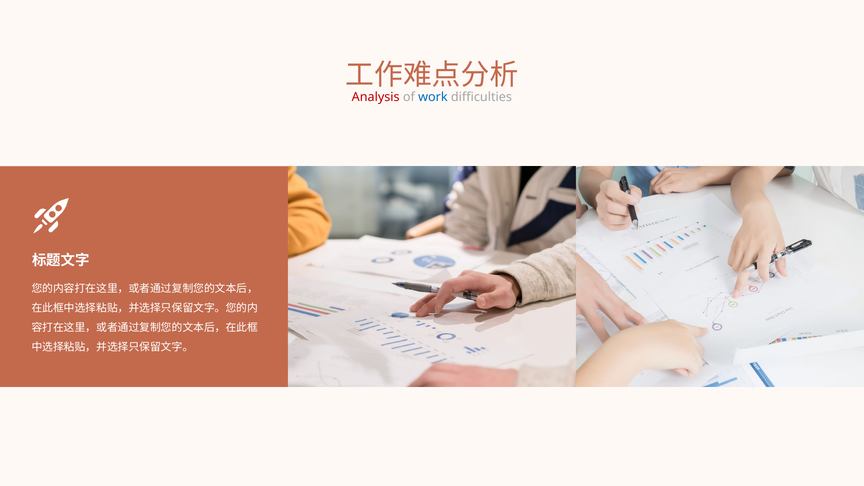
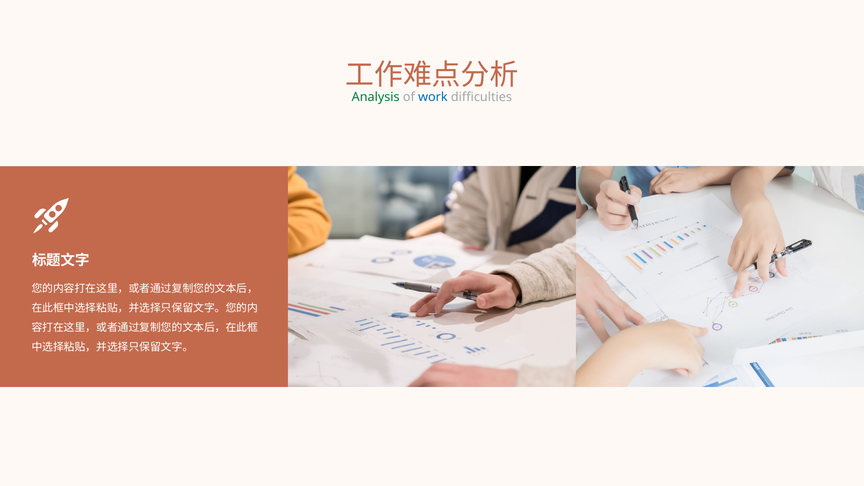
Analysis colour: red -> green (376, 97)
